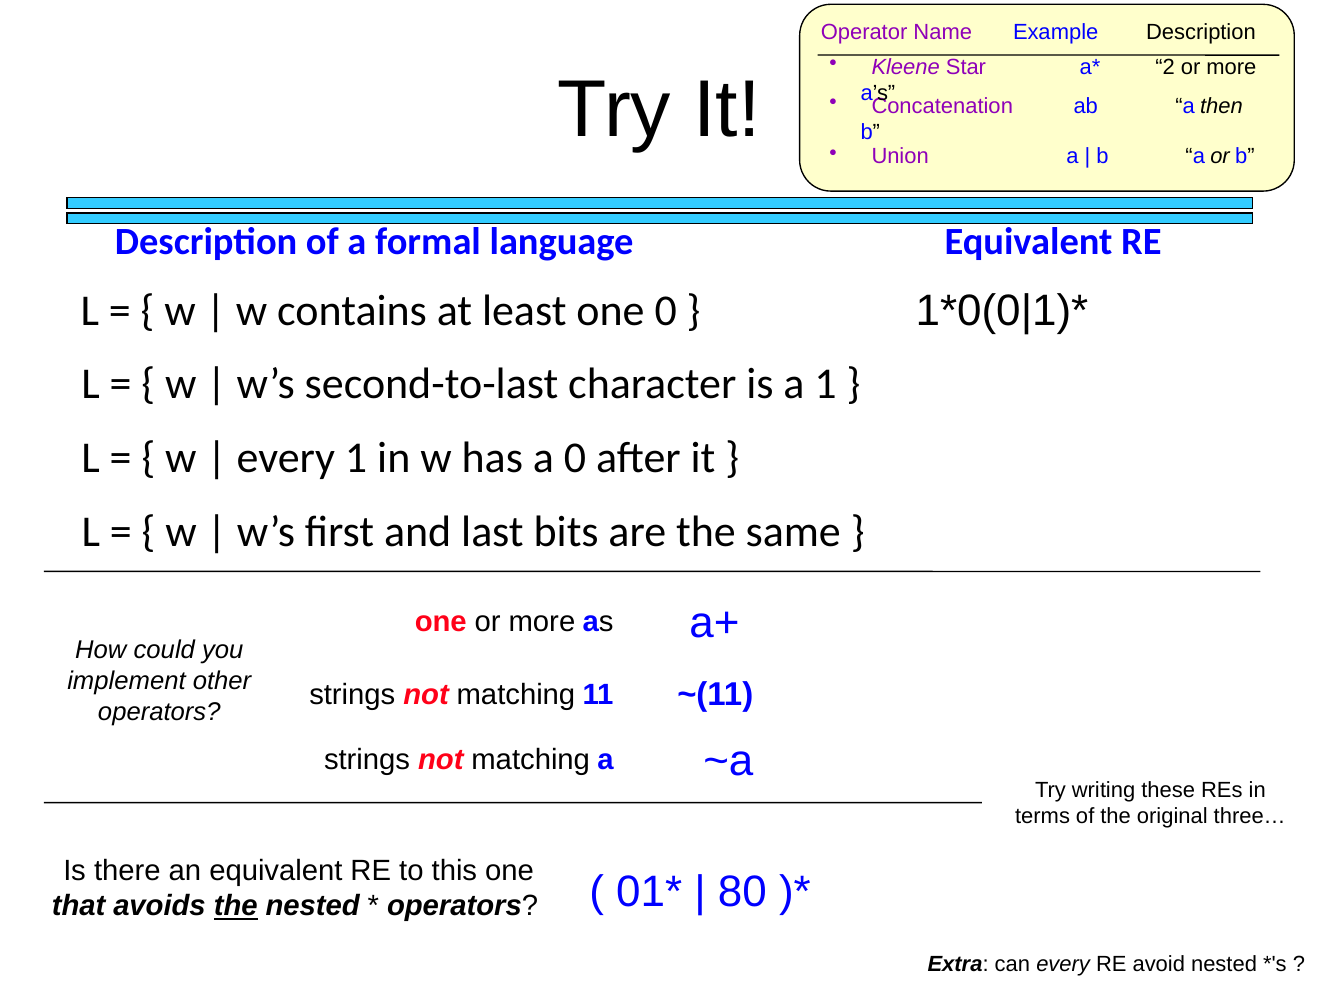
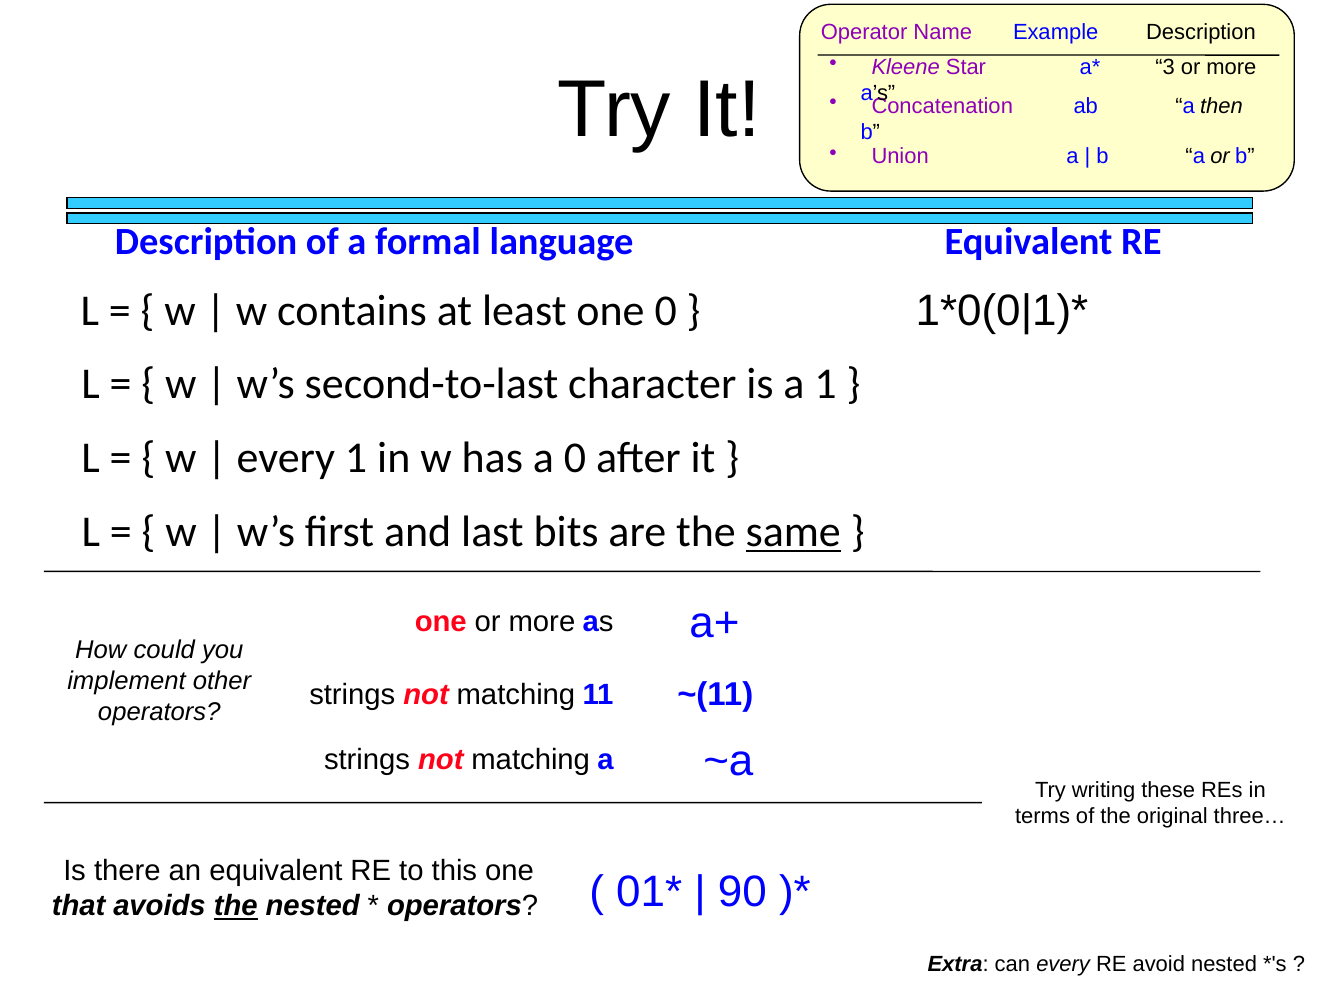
2: 2 -> 3 (1165, 67)
same underline: none -> present (793, 532)
80: 80 -> 90 (742, 892)
